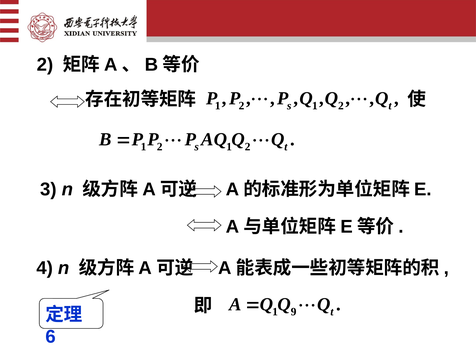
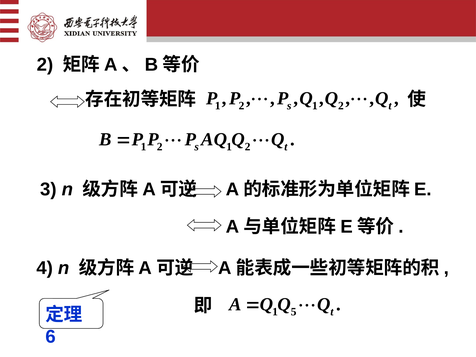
9: 9 -> 5 (294, 312)
